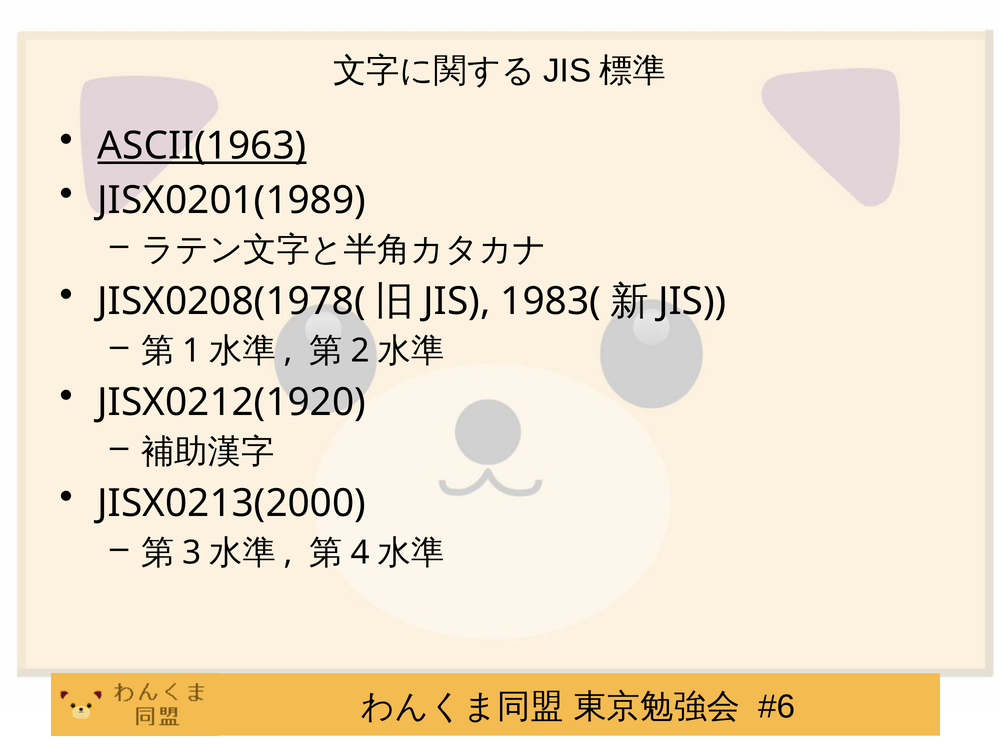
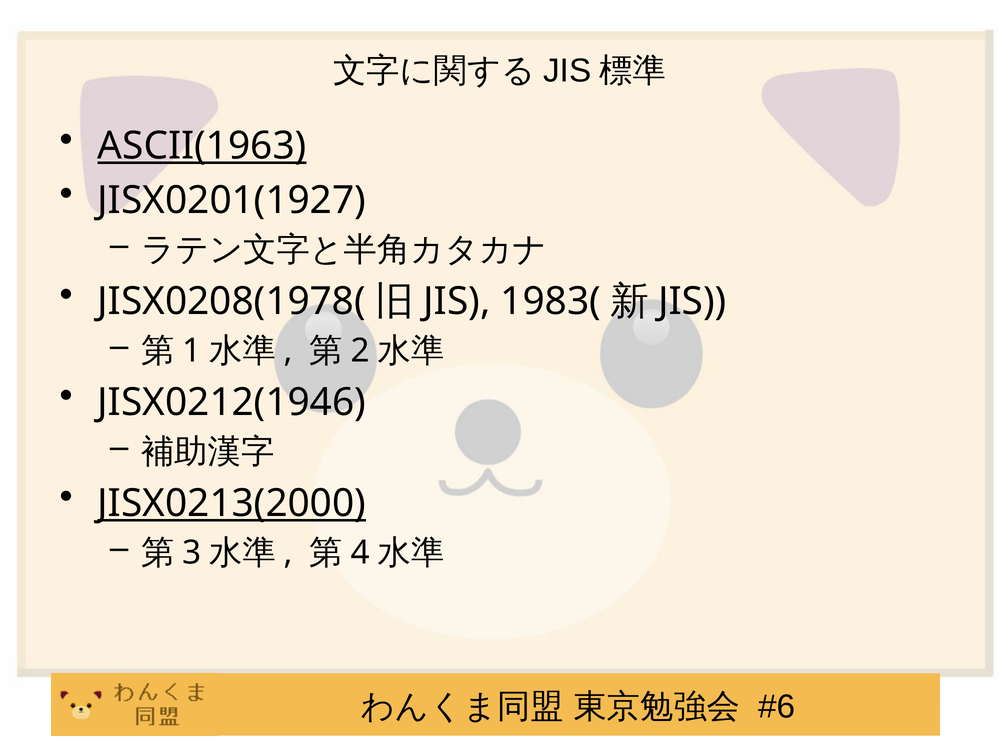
JISX0201(1989: JISX0201(1989 -> JISX0201(1927 (232, 200)
JISX0212(1920: JISX0212(1920 -> JISX0212(1946 (232, 403)
JISX0213(2000 underline: none -> present (232, 504)
